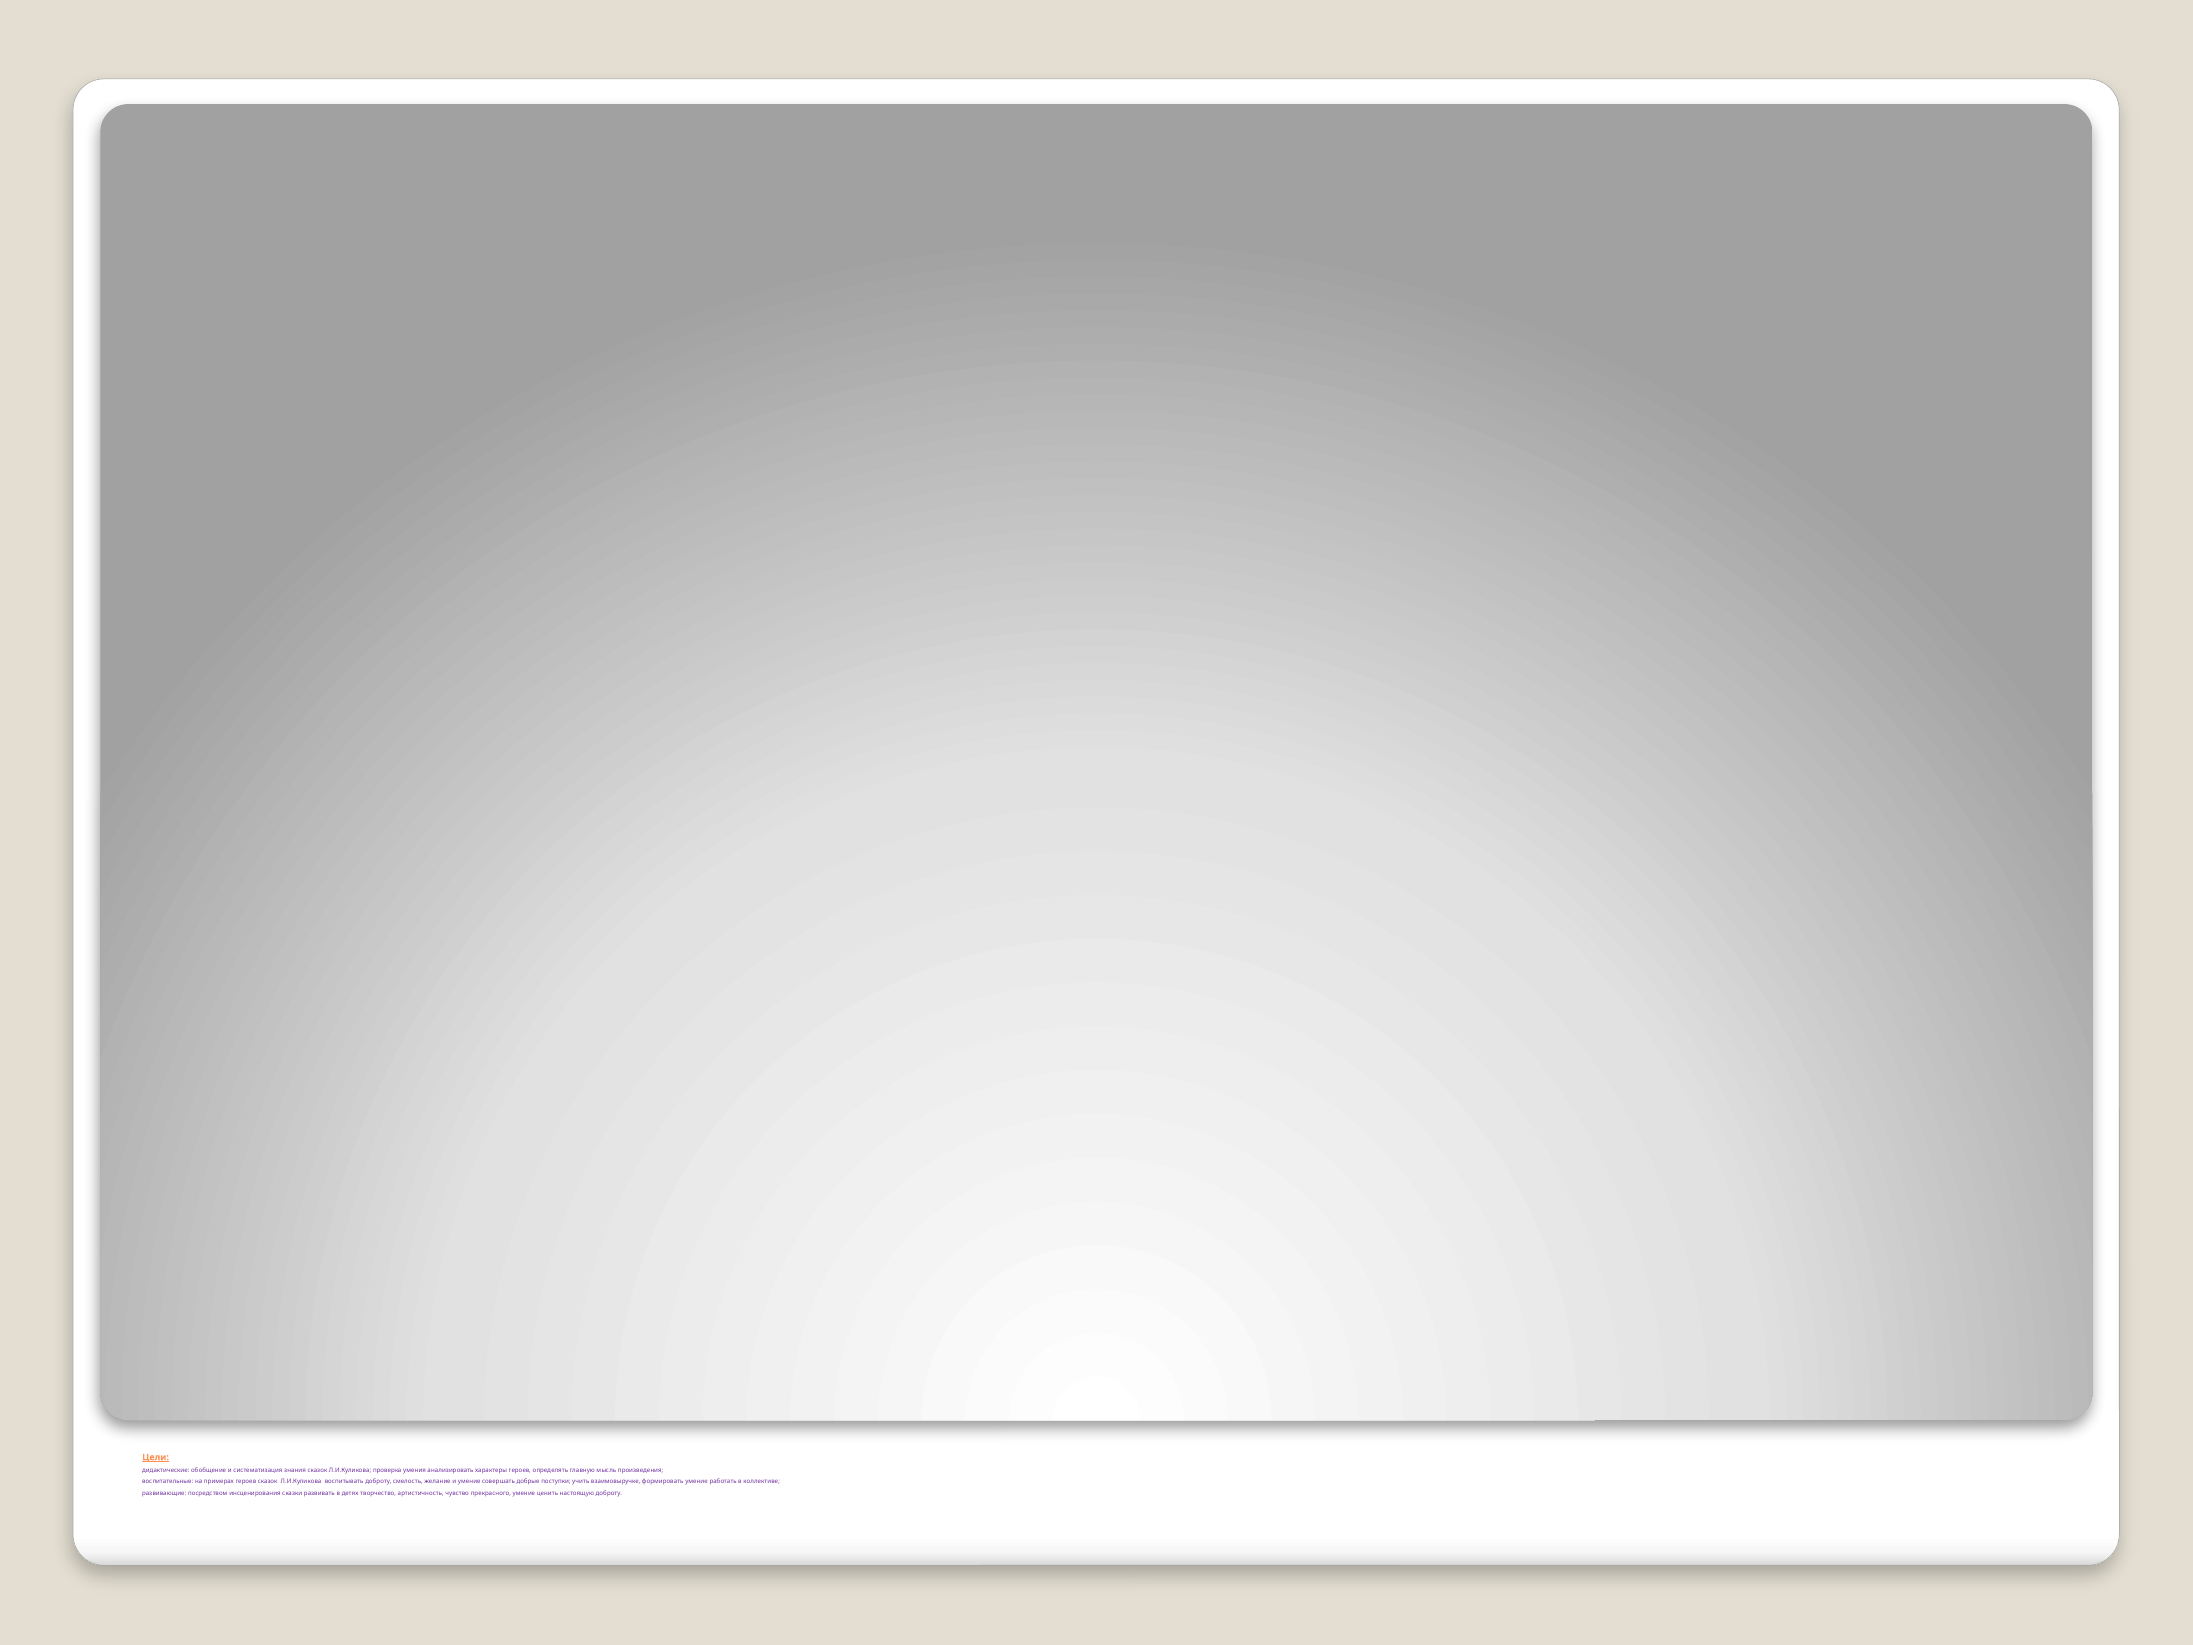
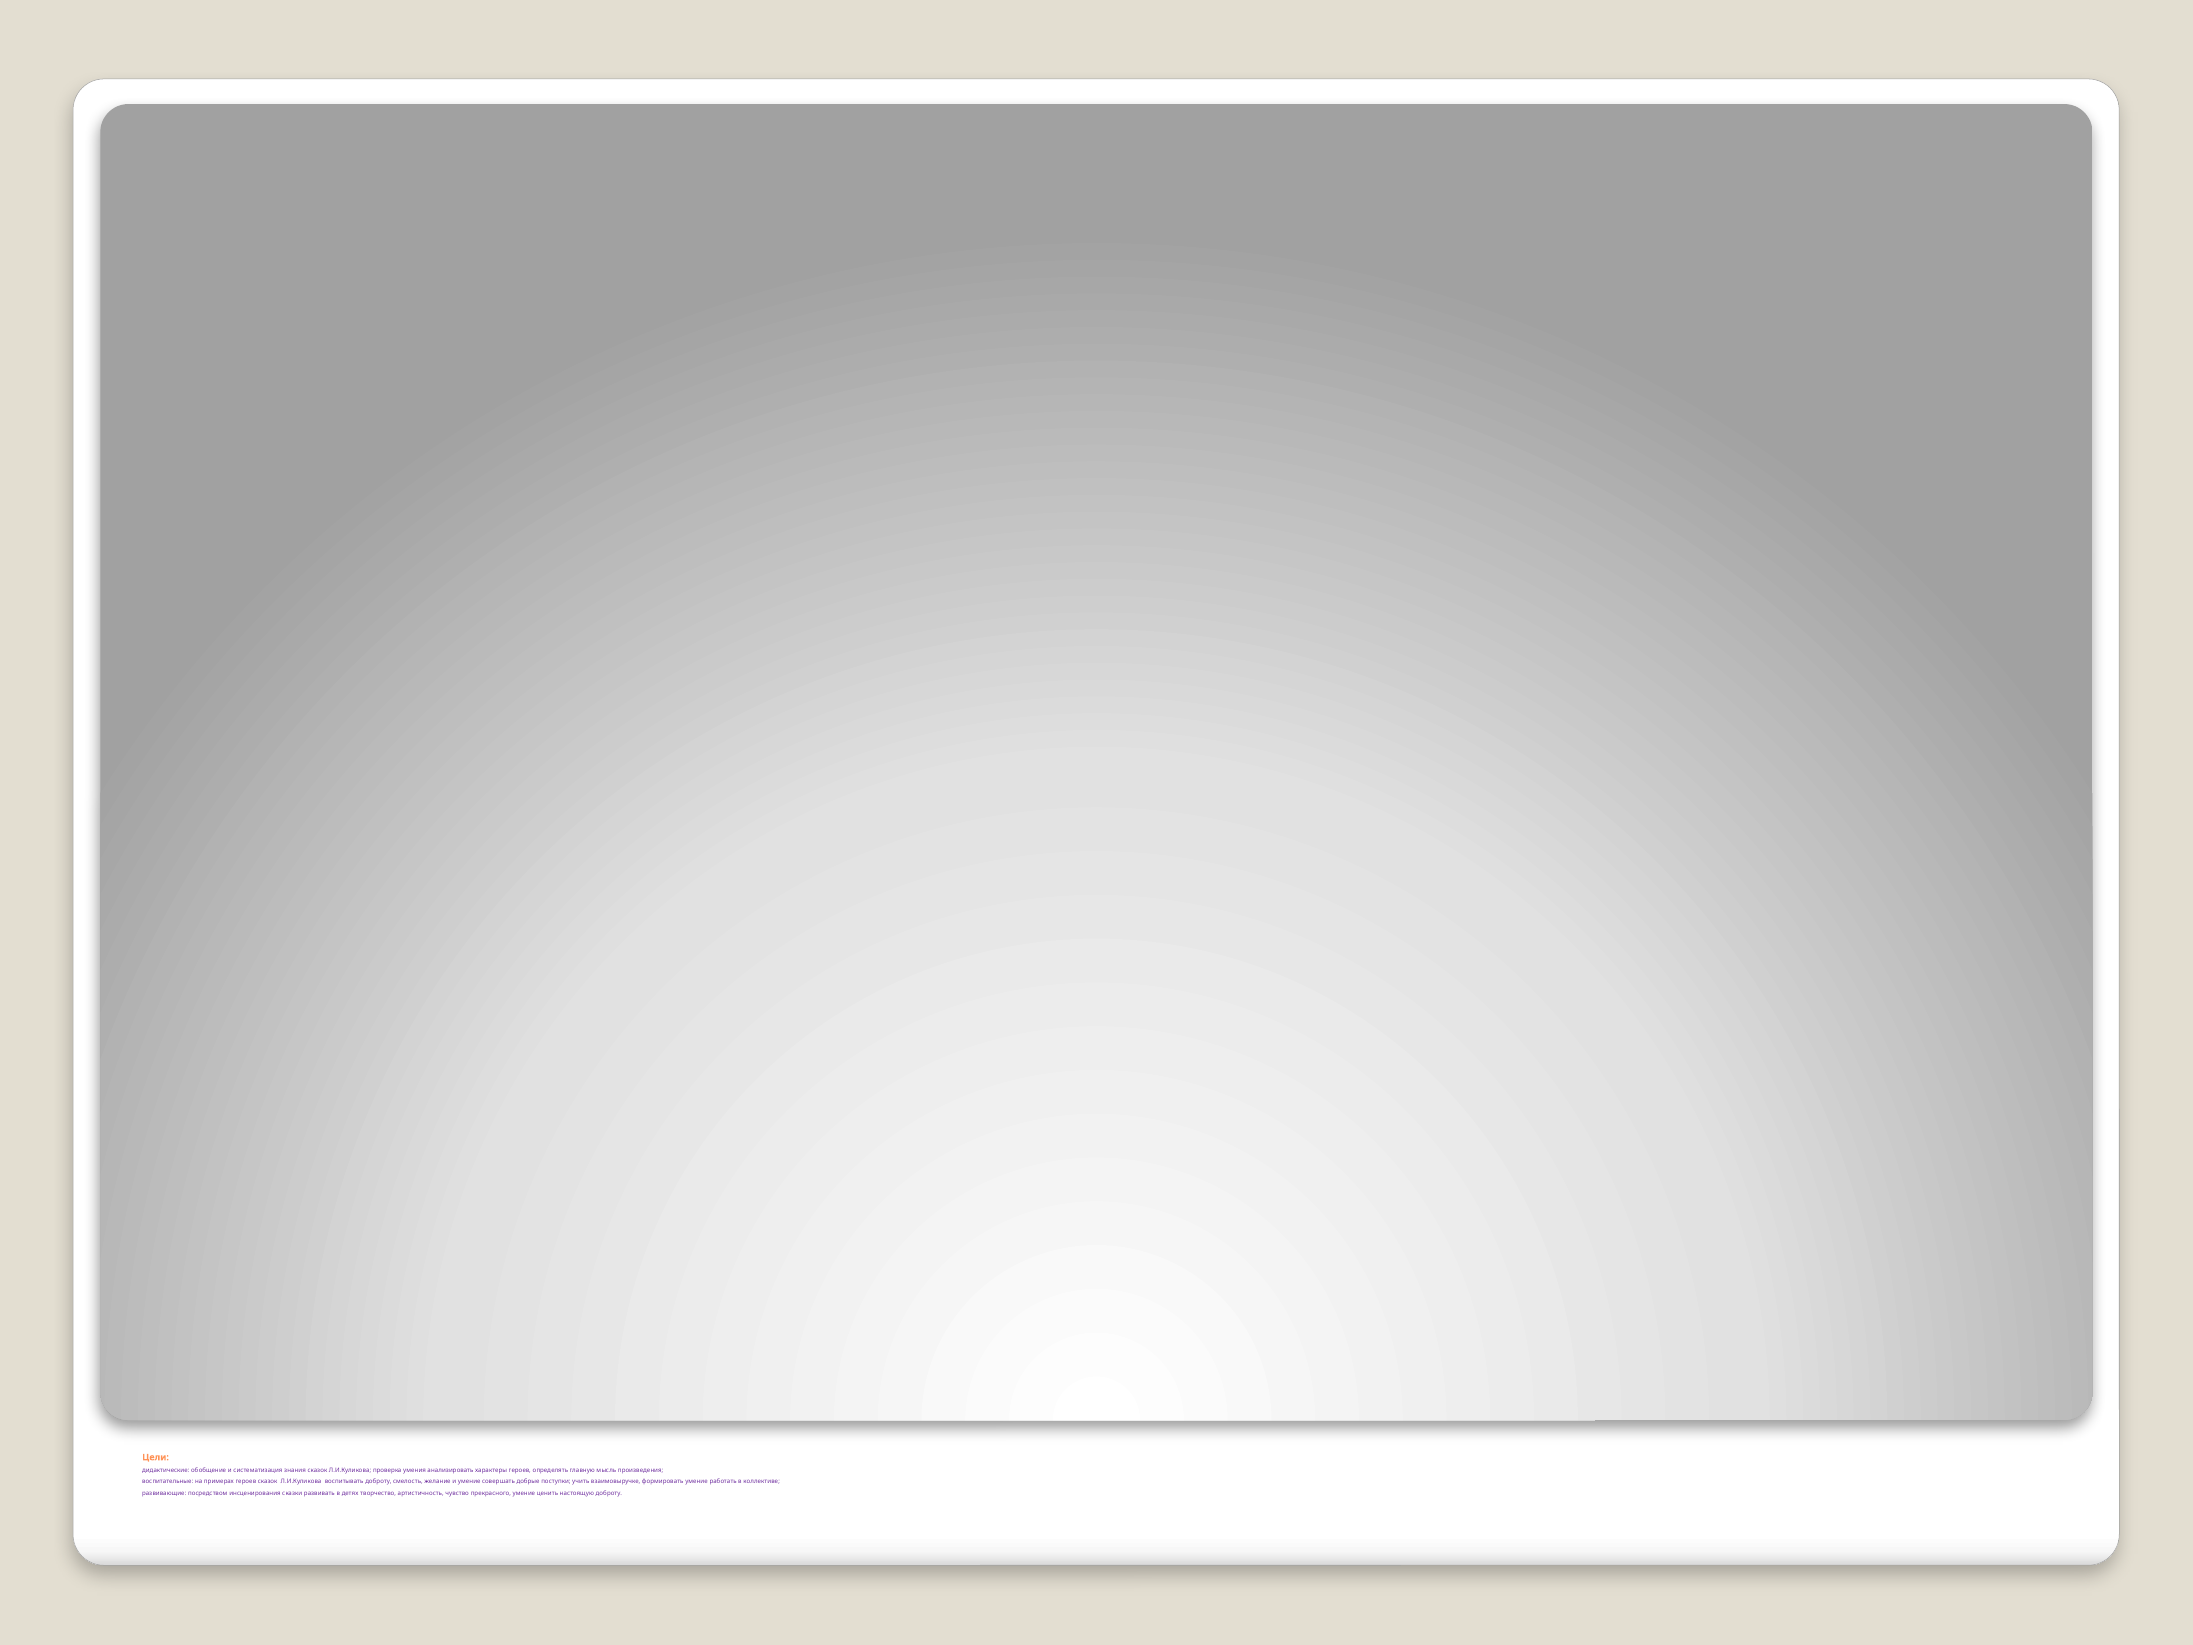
Цели underline: present -> none (156, 1457)
